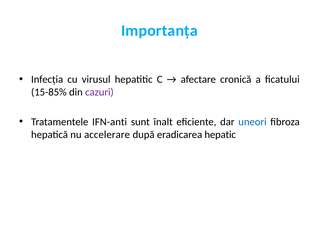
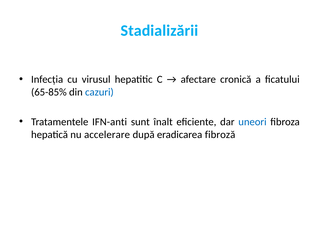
Importanța: Importanța -> Stadializării (159, 31)
15-85%: 15-85% -> 65-85% (49, 92)
cazuri colour: purple -> blue (99, 92)
hepatic: hepatic -> fibroză (220, 135)
